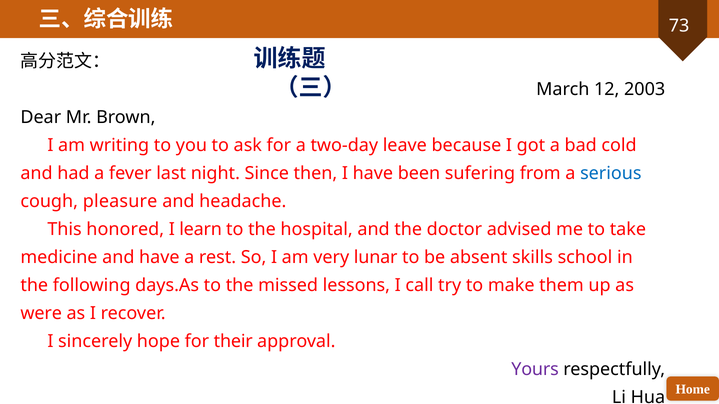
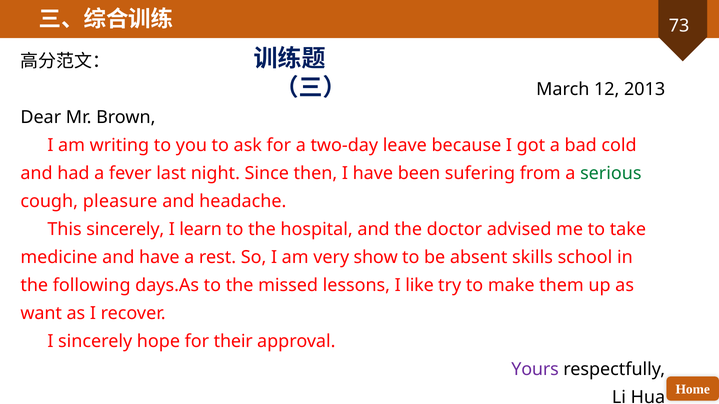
2003: 2003 -> 2013 (645, 89)
serious colour: blue -> green (611, 174)
This honored: honored -> sincerely (125, 230)
lunar: lunar -> show (376, 258)
call: call -> like (420, 286)
were: were -> want (41, 314)
